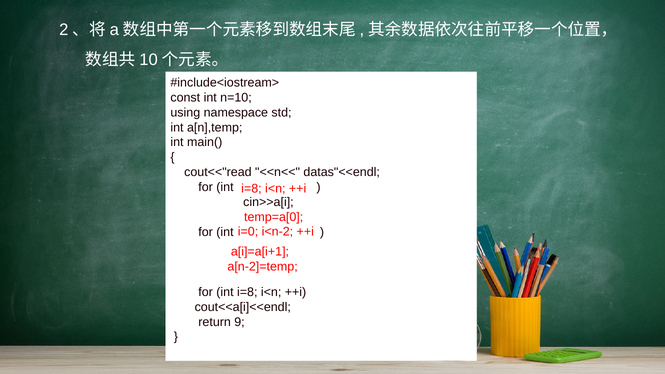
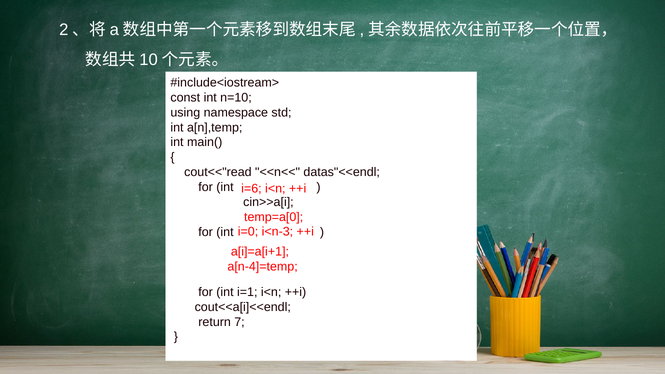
i=8: i=8 -> i=6 (251, 189)
i<n-2: i<n-2 -> i<n-3 (277, 232)
a[n-2]=temp: a[n-2]=temp -> a[n-4]=temp (263, 267)
int i=8: i=8 -> i=1 (247, 292)
9: 9 -> 7 (239, 322)
